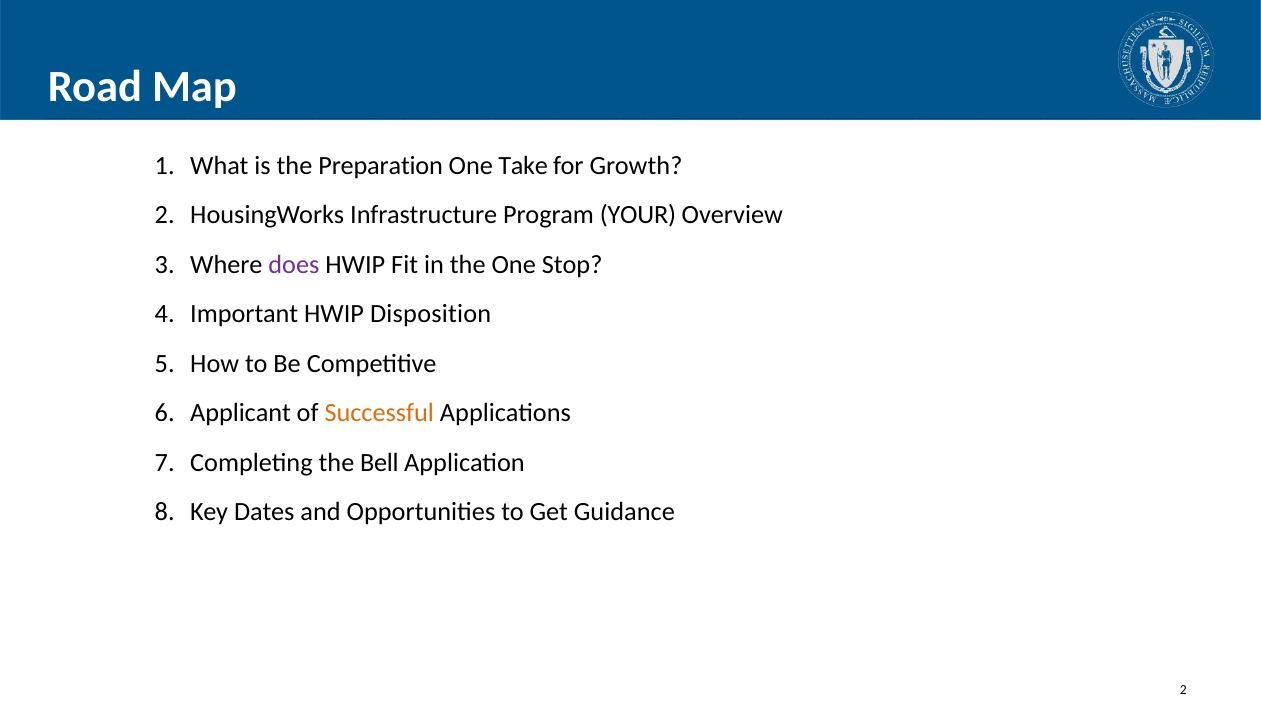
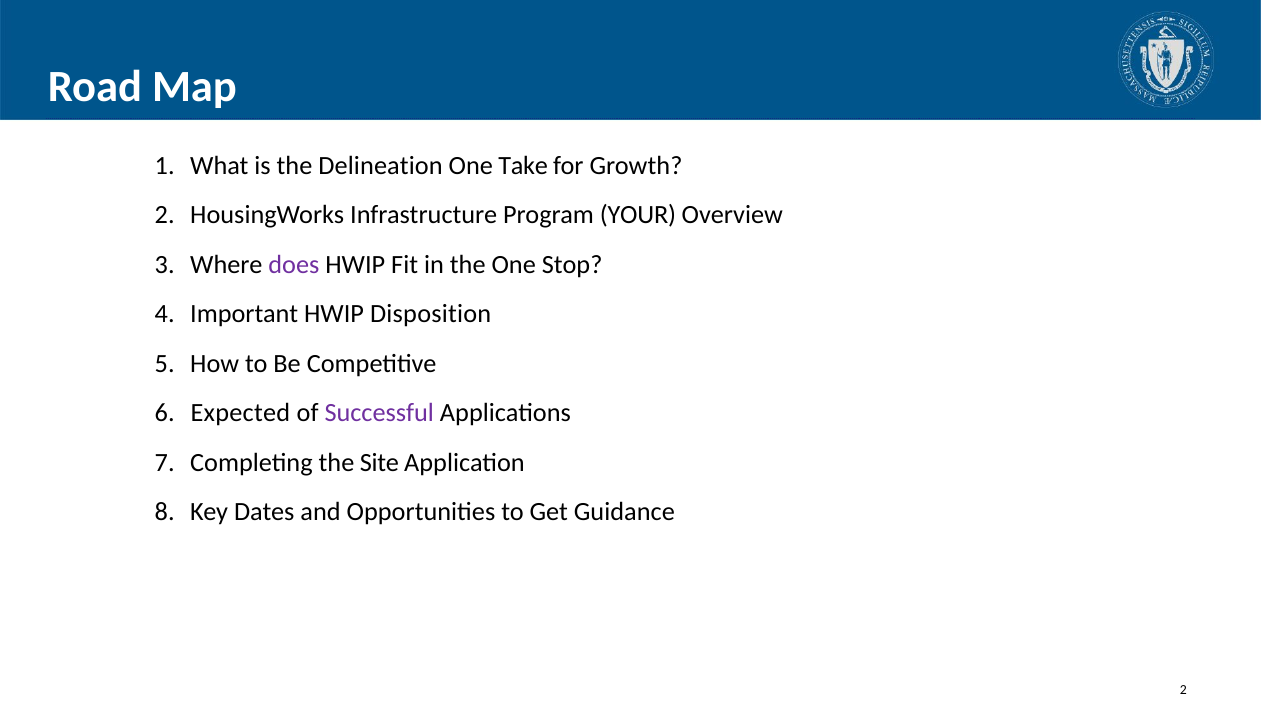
Preparation: Preparation -> Delineation (381, 166)
Applicant: Applicant -> Expected (240, 413)
Successful colour: orange -> purple (379, 413)
Bell: Bell -> Site (379, 463)
